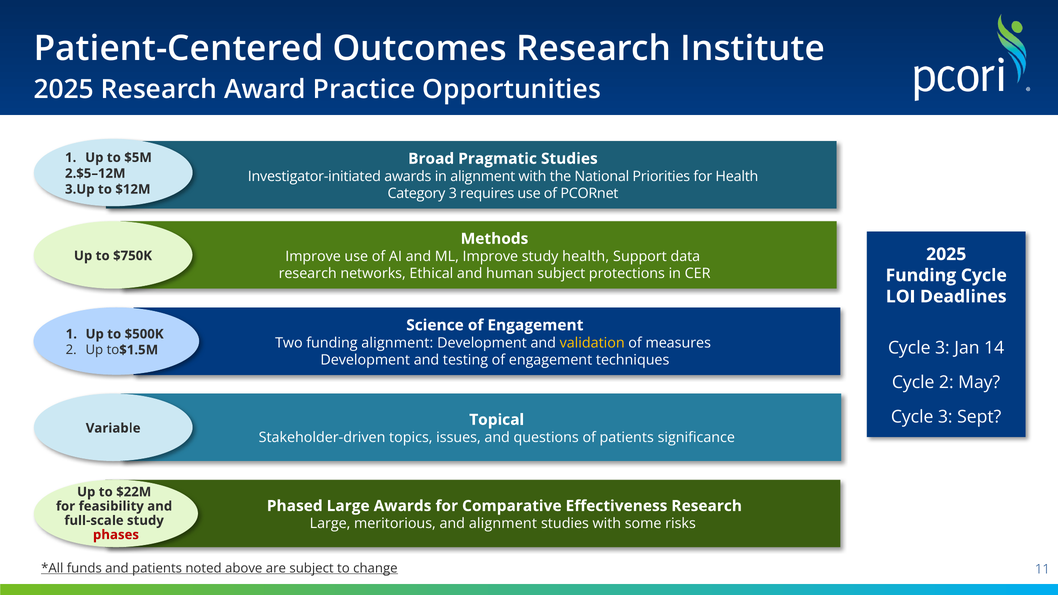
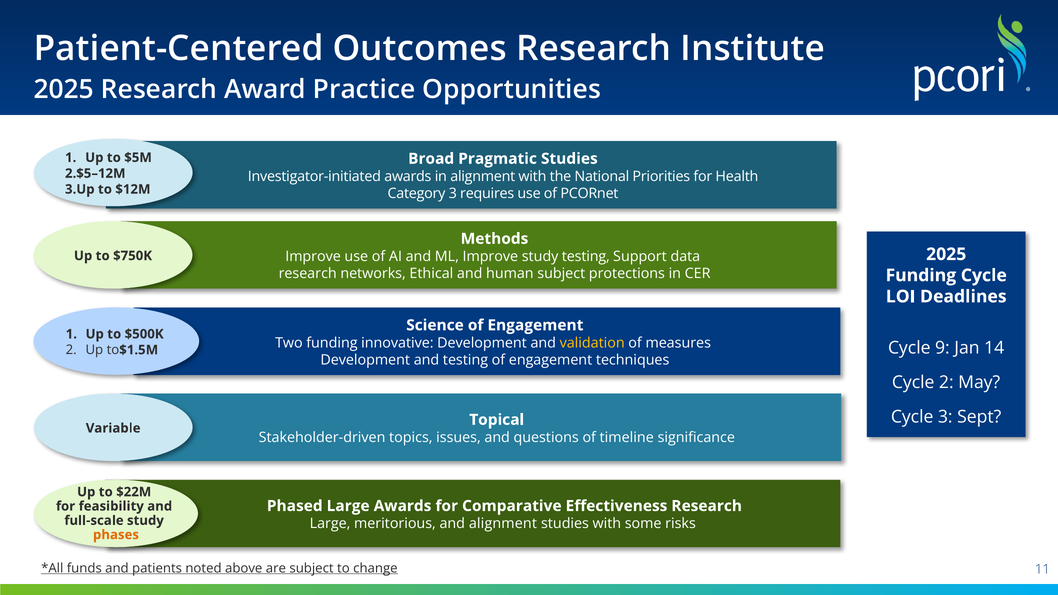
study health: health -> testing (586, 257)
funding alignment: alignment -> innovative (397, 343)
3: 3 -> 9 (942, 348)
of patients: patients -> timeline (627, 438)
phases colour: red -> orange (116, 535)
